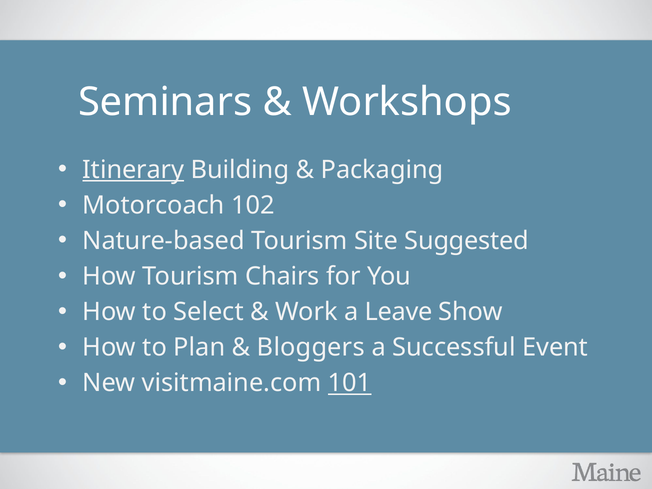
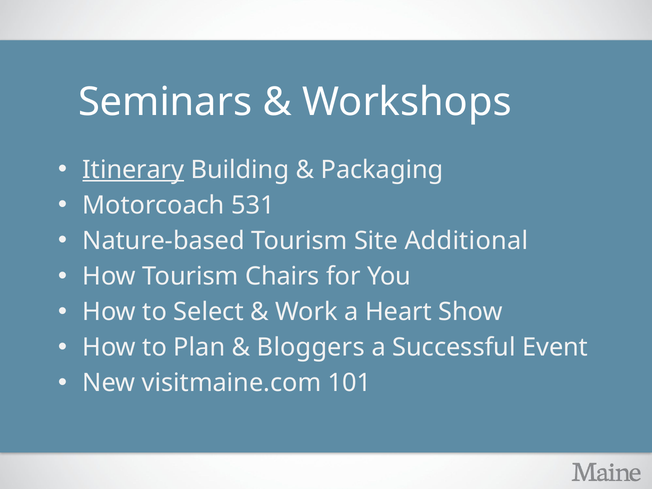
102: 102 -> 531 (253, 205)
Suggested: Suggested -> Additional (466, 241)
Leave: Leave -> Heart (398, 312)
101 underline: present -> none (350, 383)
